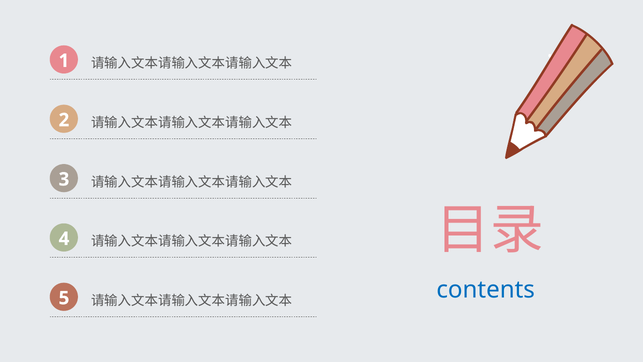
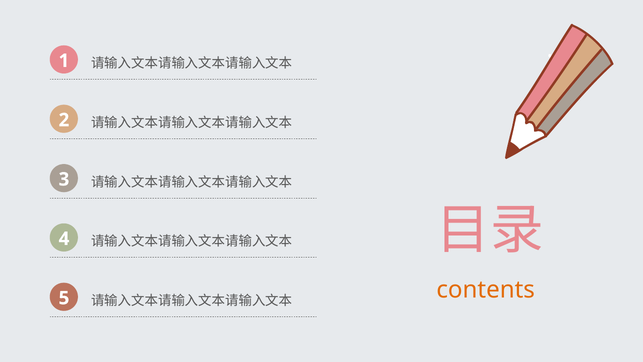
contents colour: blue -> orange (486, 290)
